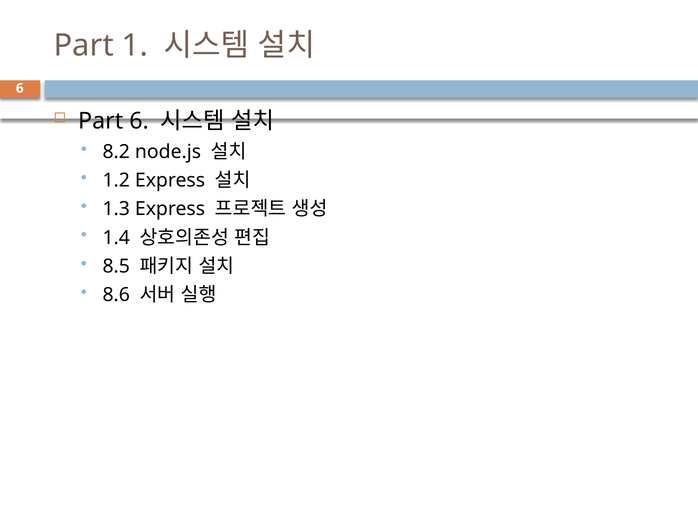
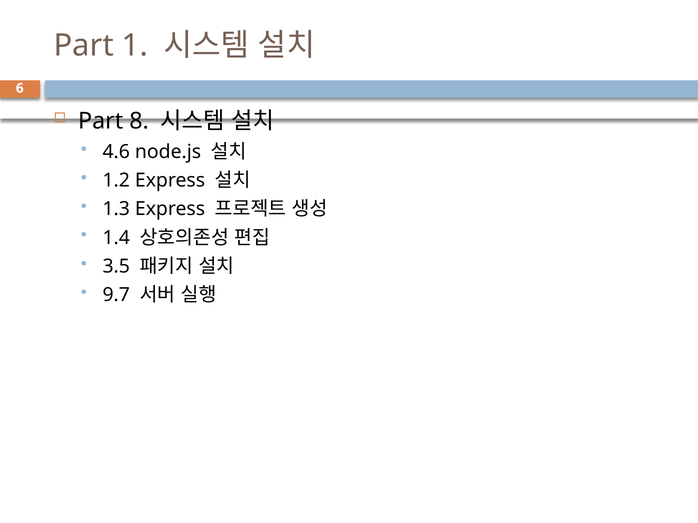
Part 6: 6 -> 8 (139, 121)
8.2: 8.2 -> 4.6 (116, 152)
8.5: 8.5 -> 3.5 (116, 266)
8.6: 8.6 -> 9.7 (116, 295)
